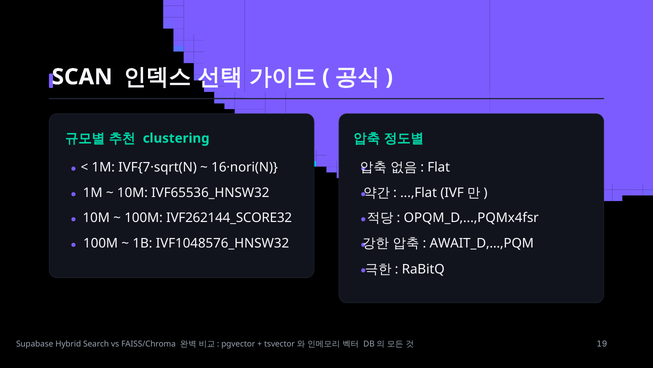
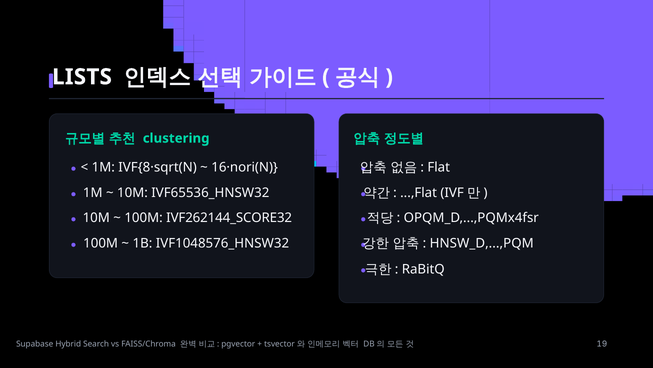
SCAN: SCAN -> LISTS (82, 77)
IVF{7·sqrt(N: IVF{7·sqrt(N -> IVF{8·sqrt(N (158, 167)
AWAIT_D,...,PQM: AWAIT_D,...,PQM -> HNSW_D,...,PQM (482, 243)
